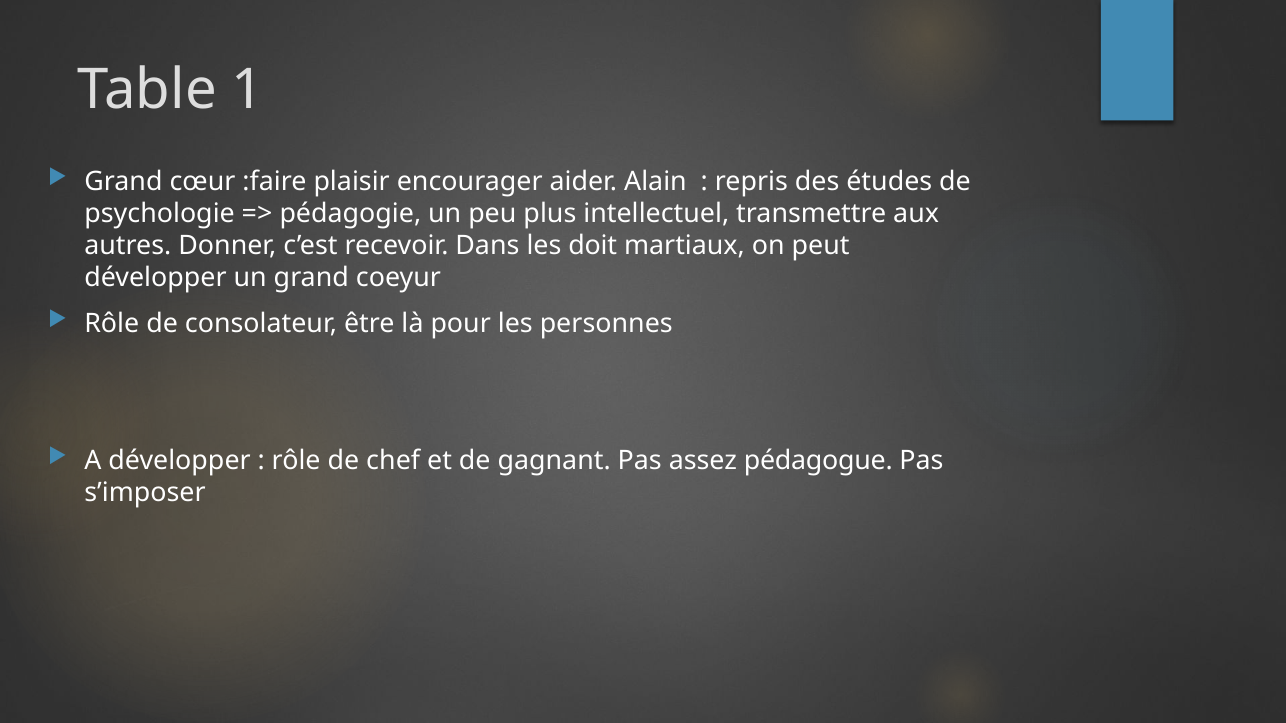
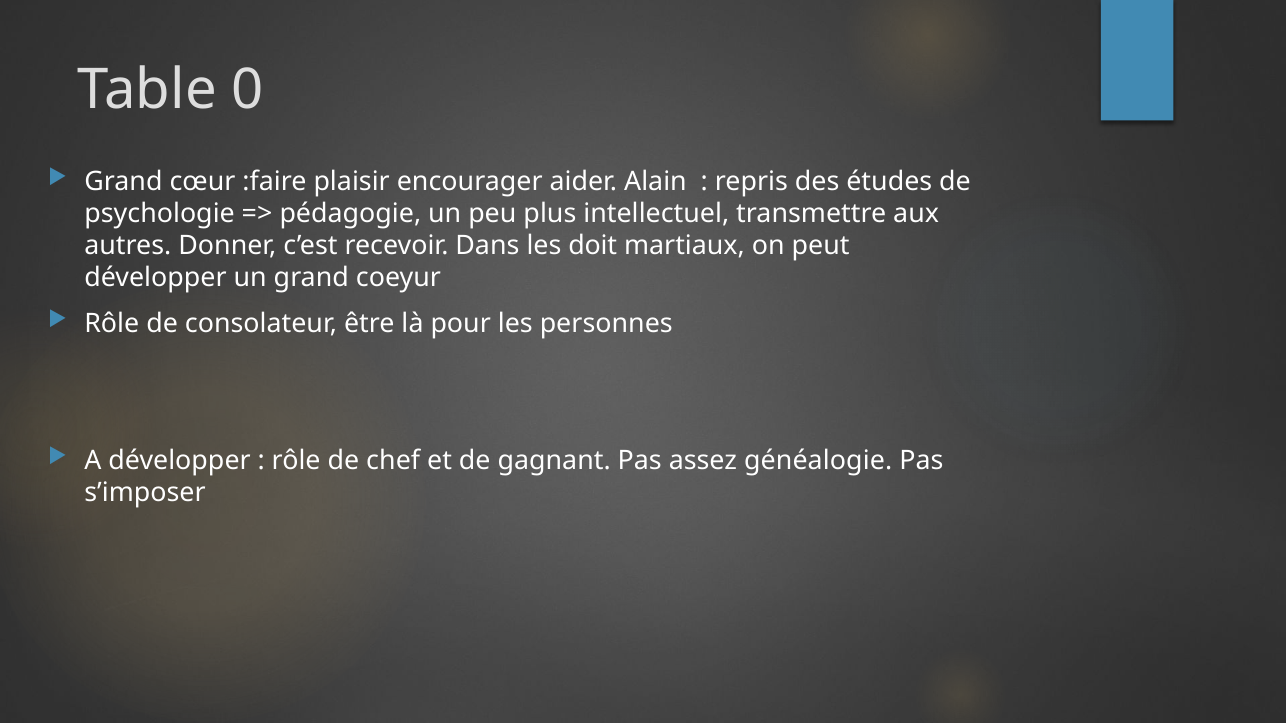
1: 1 -> 0 (248, 90)
pédagogue: pédagogue -> généalogie (818, 461)
